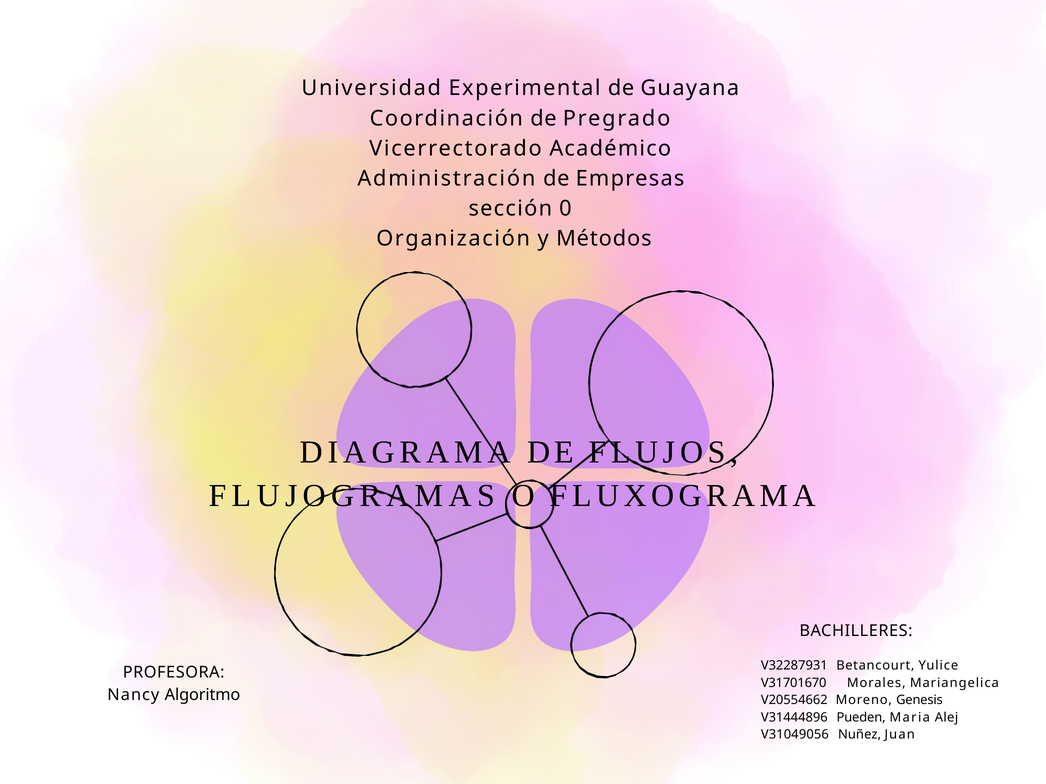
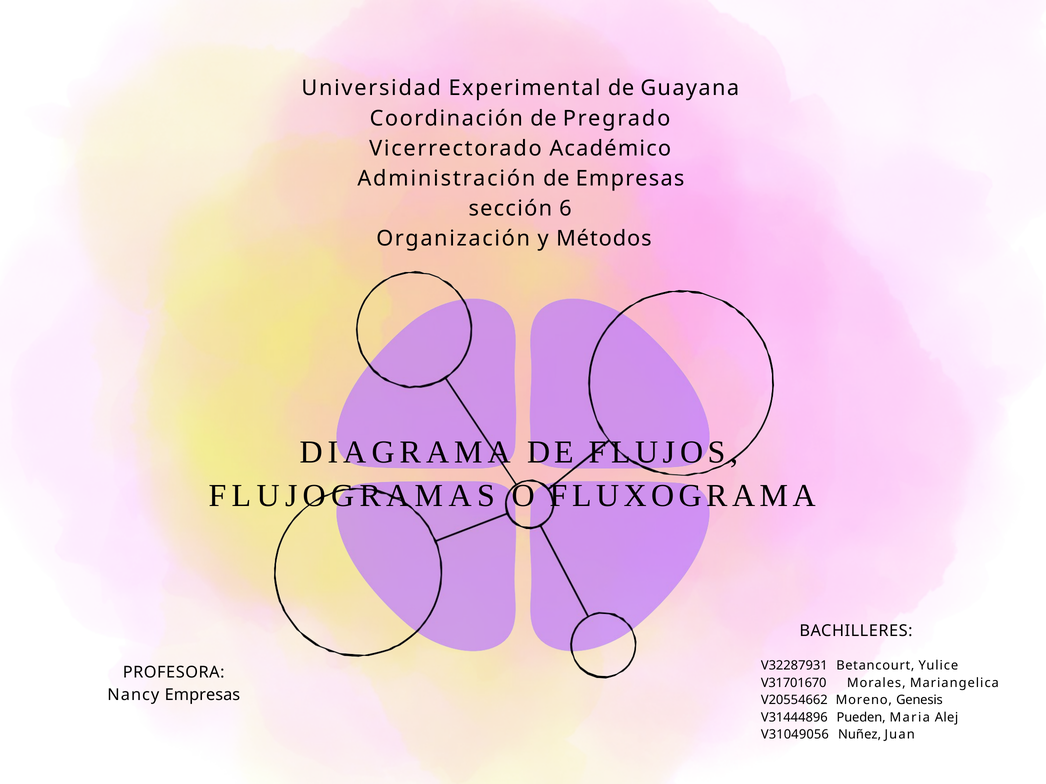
0: 0 -> 6 (565, 209)
Nancy Algoritmo: Algoritmo -> Empresas (202, 695)
